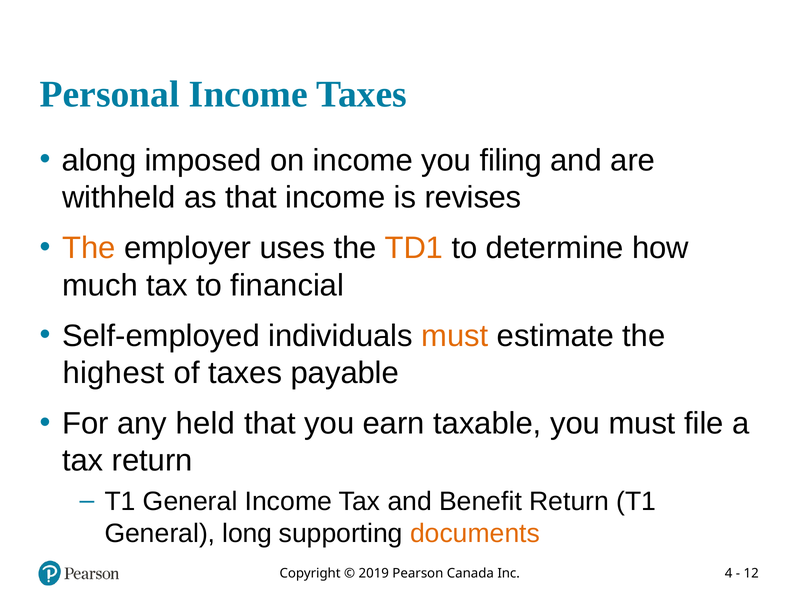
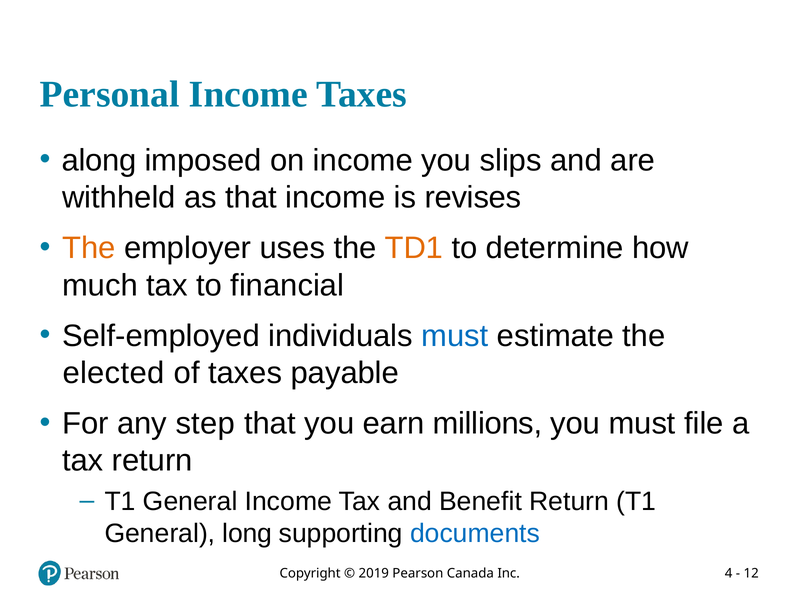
filing: filing -> slips (511, 160)
must colour: orange -> blue (455, 336)
highest: highest -> elected (114, 373)
held: held -> step (205, 423)
taxable: taxable -> millions (488, 423)
documents colour: orange -> blue (475, 533)
